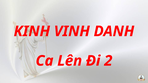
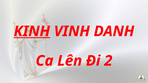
KINH underline: none -> present (32, 31)
